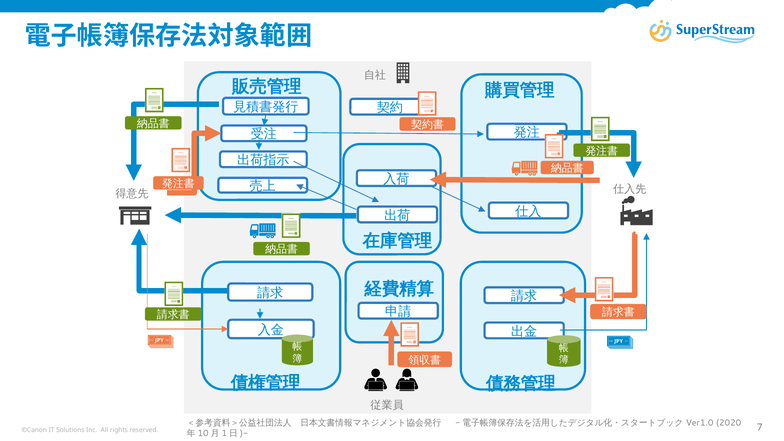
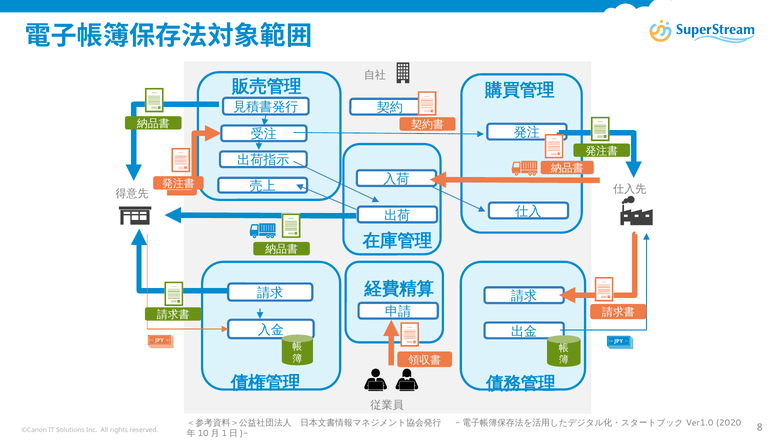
7: 7 -> 8 (760, 428)
